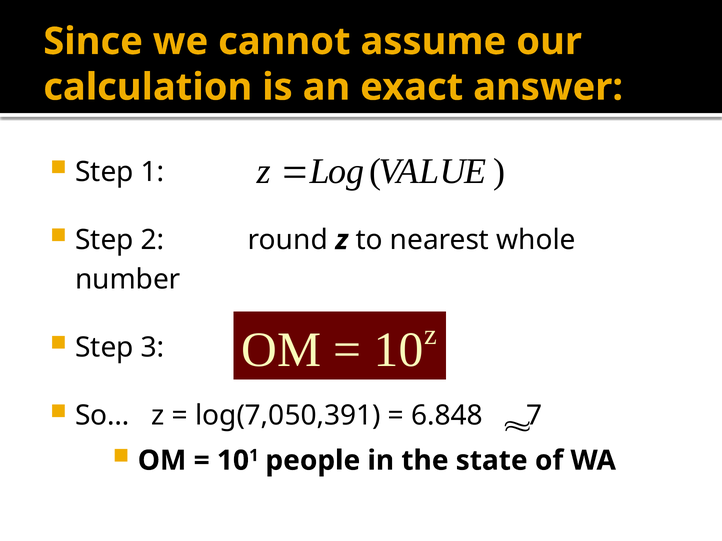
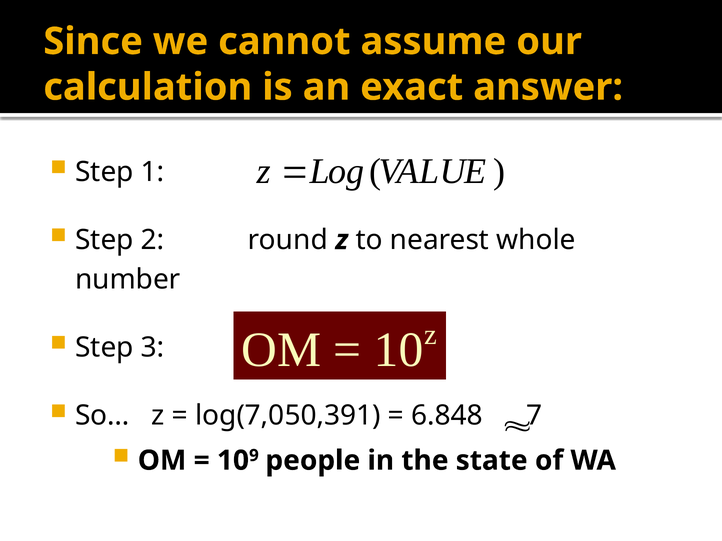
1: 1 -> 9 (254, 456)
